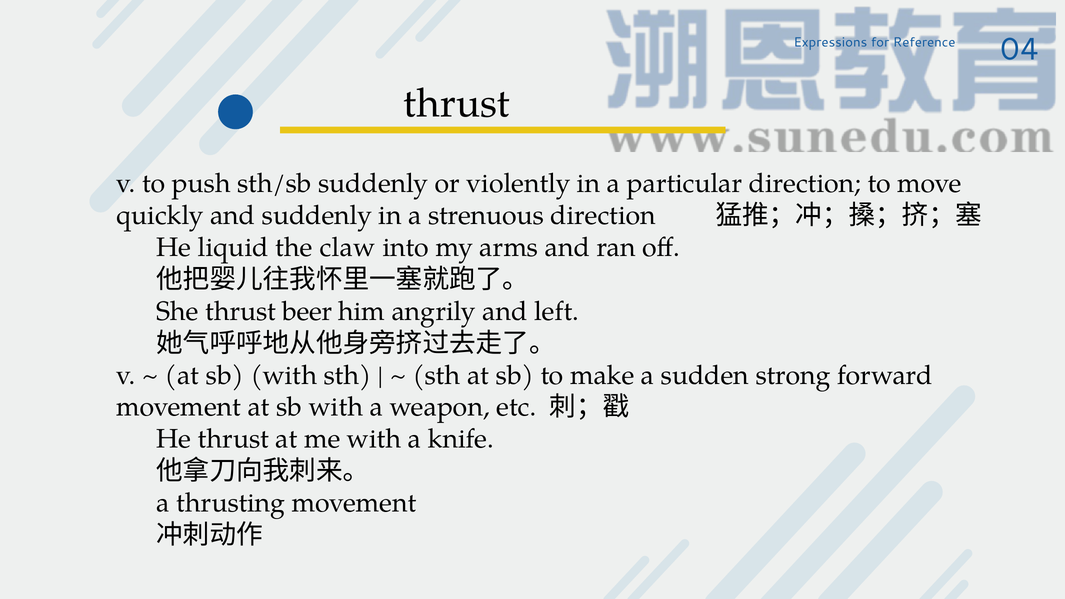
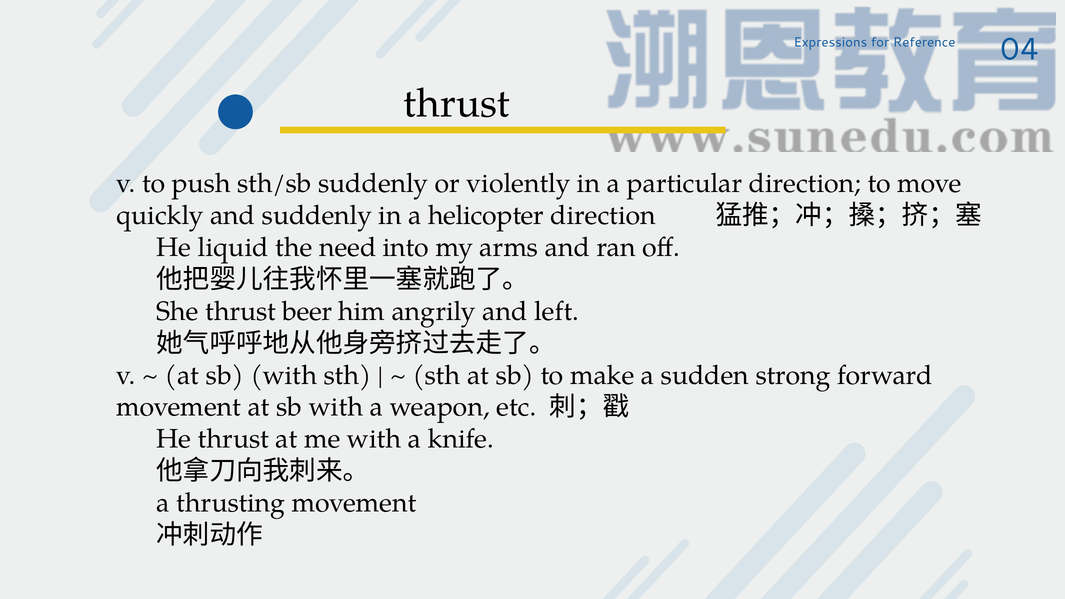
strenuous: strenuous -> helicopter (486, 216)
claw: claw -> need (348, 248)
